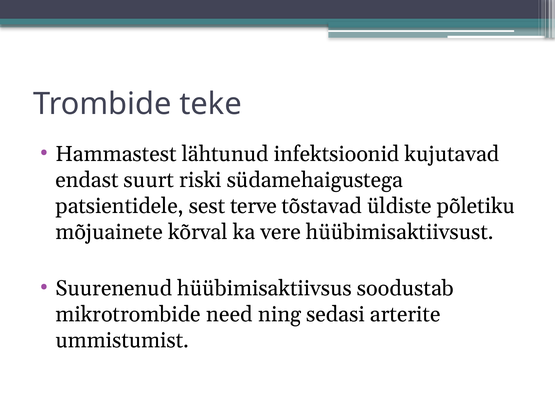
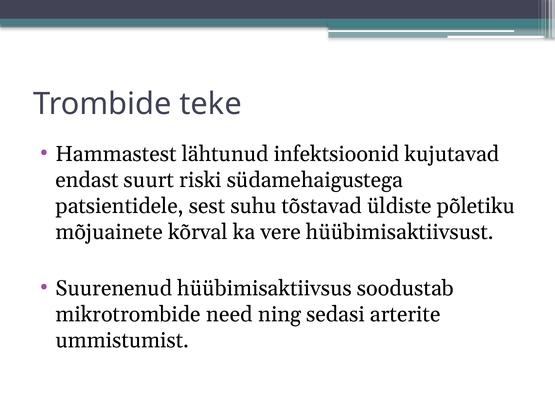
terve: terve -> suhu (254, 206)
